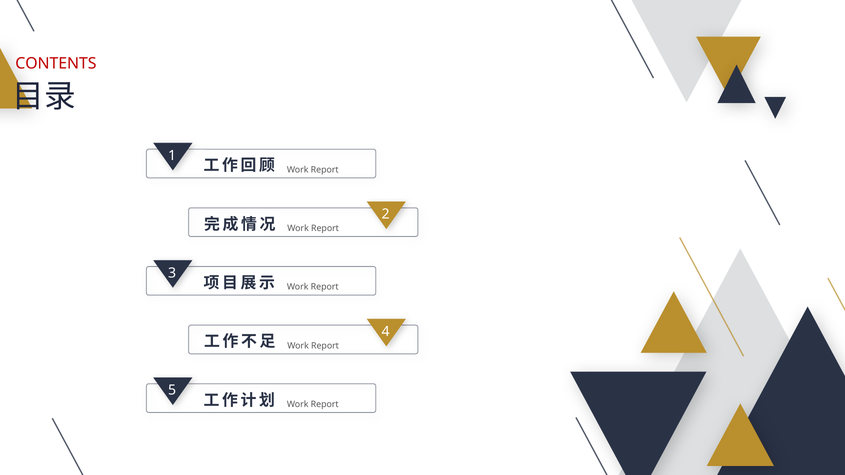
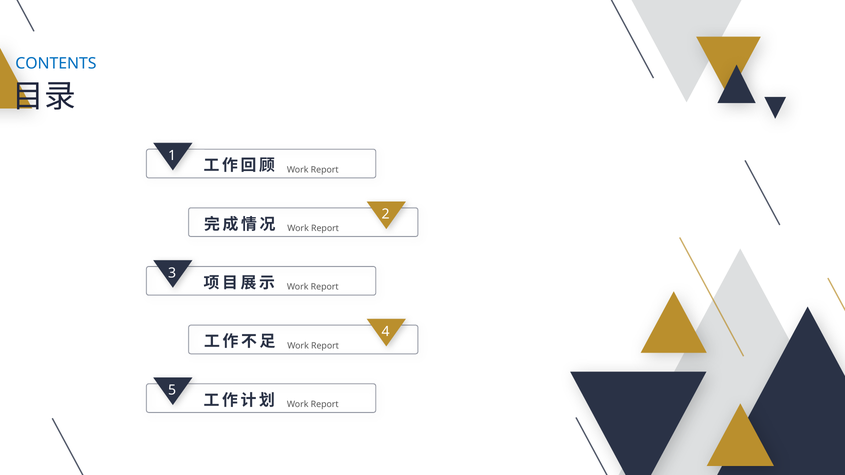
CONTENTS colour: red -> blue (56, 64)
